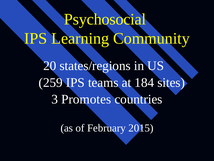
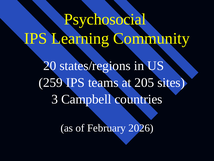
184: 184 -> 205 (144, 82)
Promotes: Promotes -> Campbell (86, 99)
2015: 2015 -> 2026 (141, 128)
